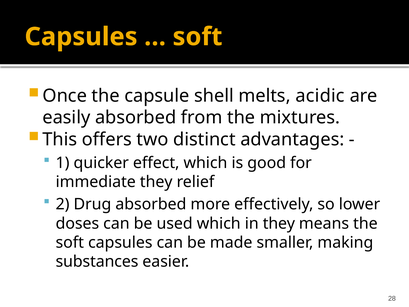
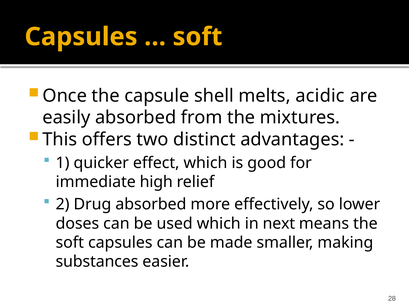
immediate they: they -> high (156, 182)
in they: they -> next (279, 223)
